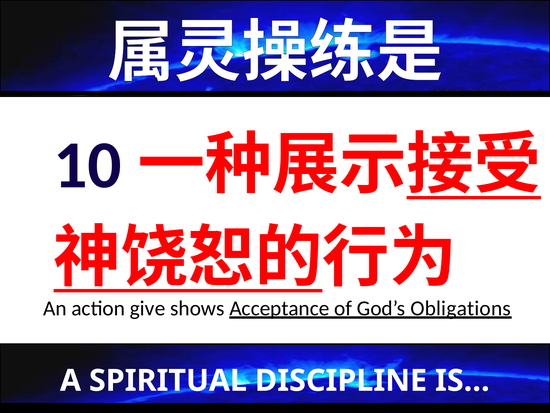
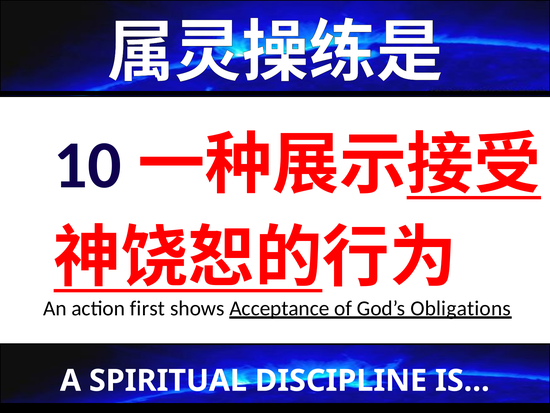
give: give -> first (148, 308)
